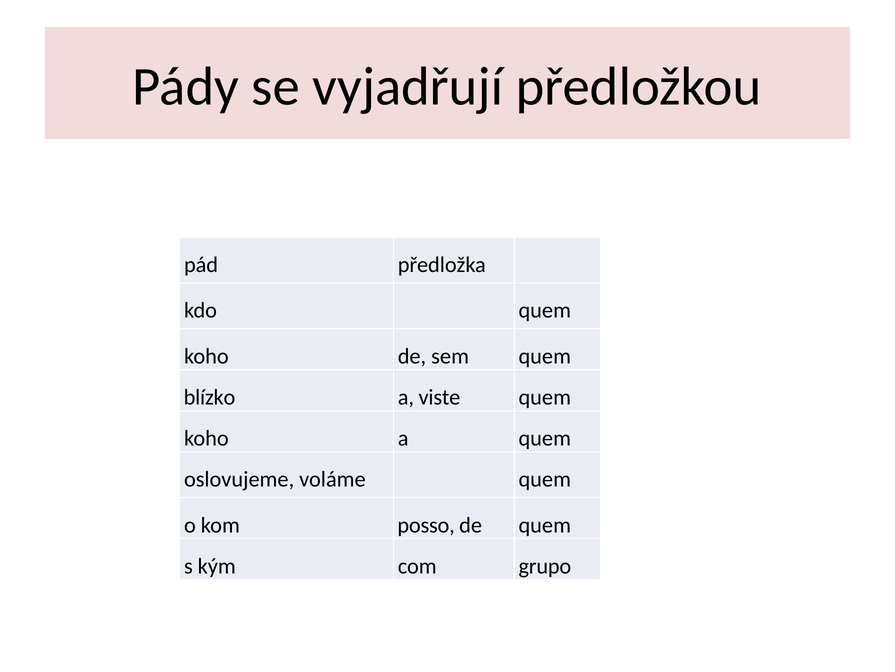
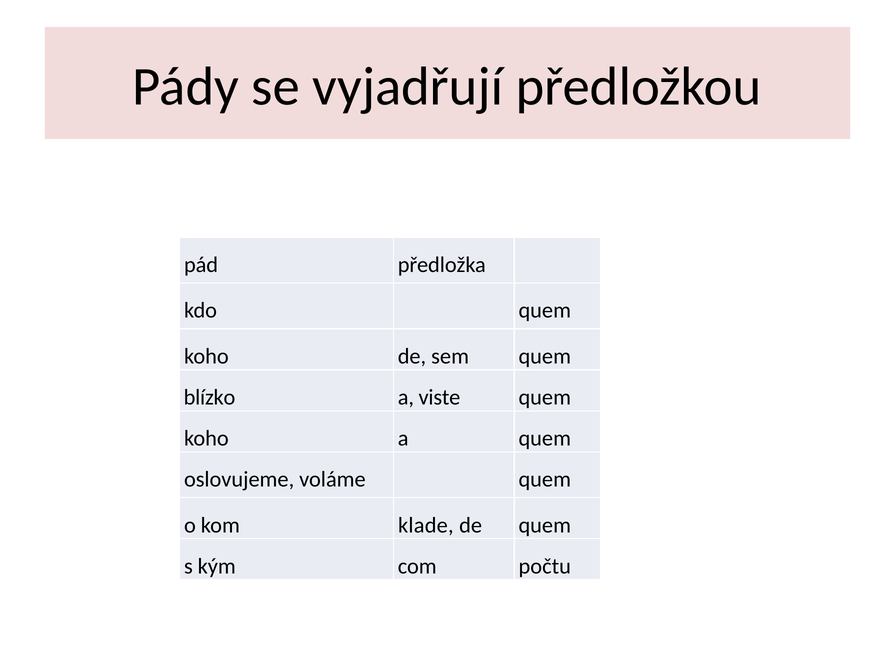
posso: posso -> klade (426, 525)
grupo: grupo -> počtu (545, 566)
